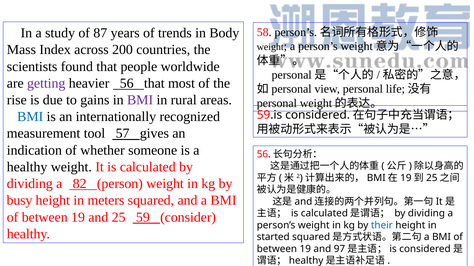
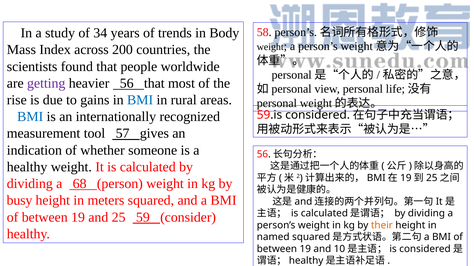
87: 87 -> 34 (100, 33)
BMI colour: purple -> blue (140, 100)
82: 82 -> 68 (80, 184)
their colour: blue -> orange (382, 226)
started: started -> named (273, 238)
97: 97 -> 10 (339, 249)
